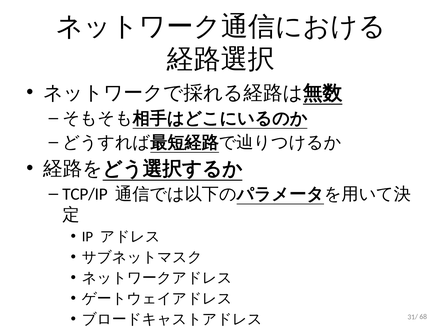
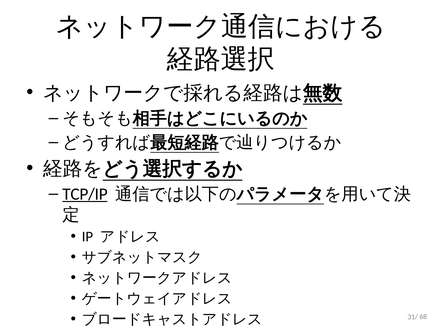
TCP/IP underline: none -> present (85, 194)
